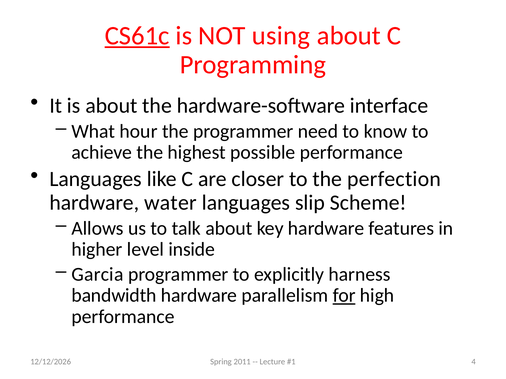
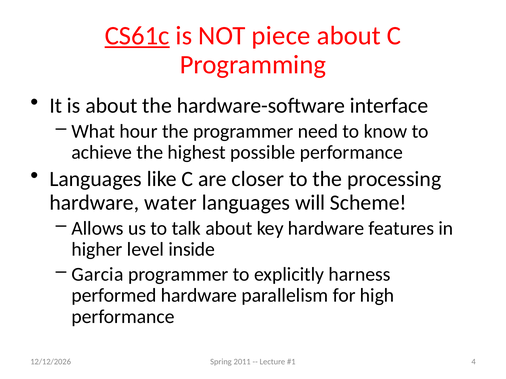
using: using -> piece (281, 36)
perfection: perfection -> processing (394, 179)
slip: slip -> will (310, 203)
bandwidth: bandwidth -> performed (114, 296)
for underline: present -> none (344, 296)
